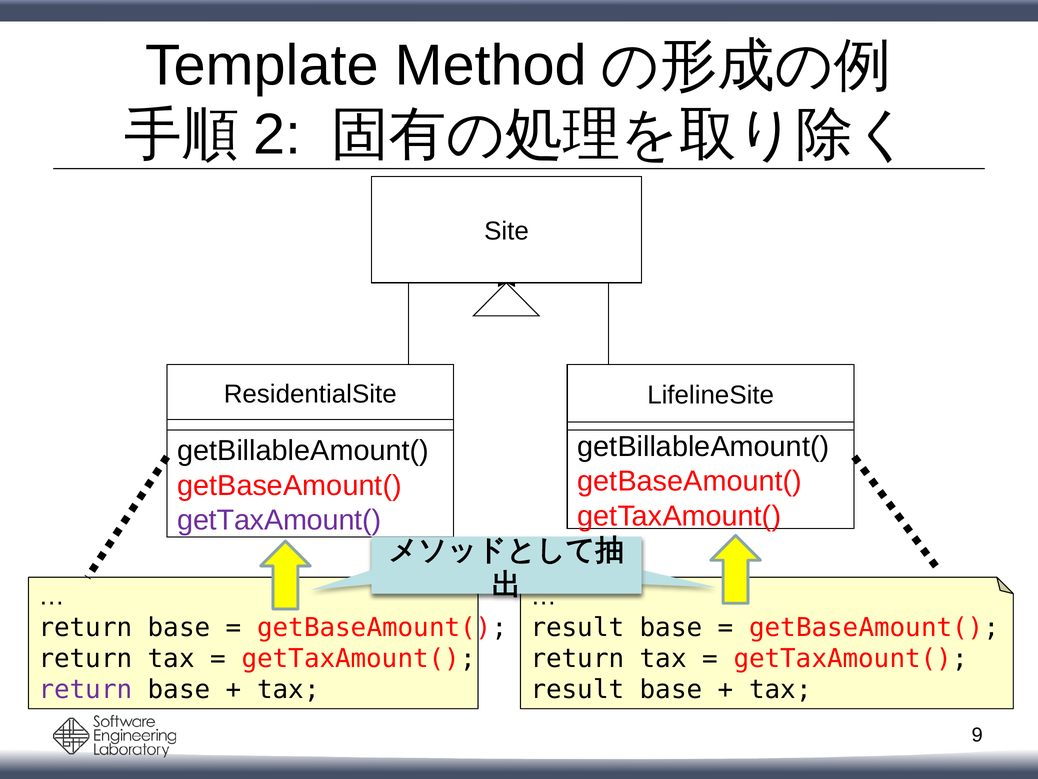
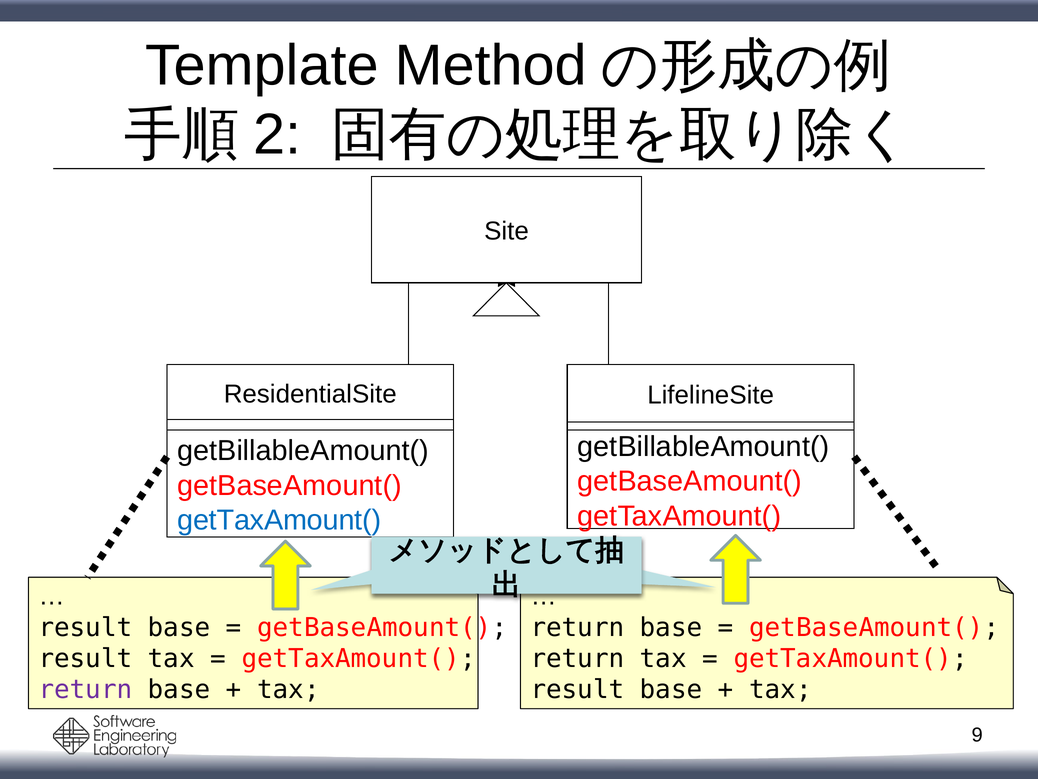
getTaxAmount( colour: purple -> blue (279, 520)
return: return -> result (85, 627)
result: result -> return (577, 627)
return: return -> result (85, 658)
